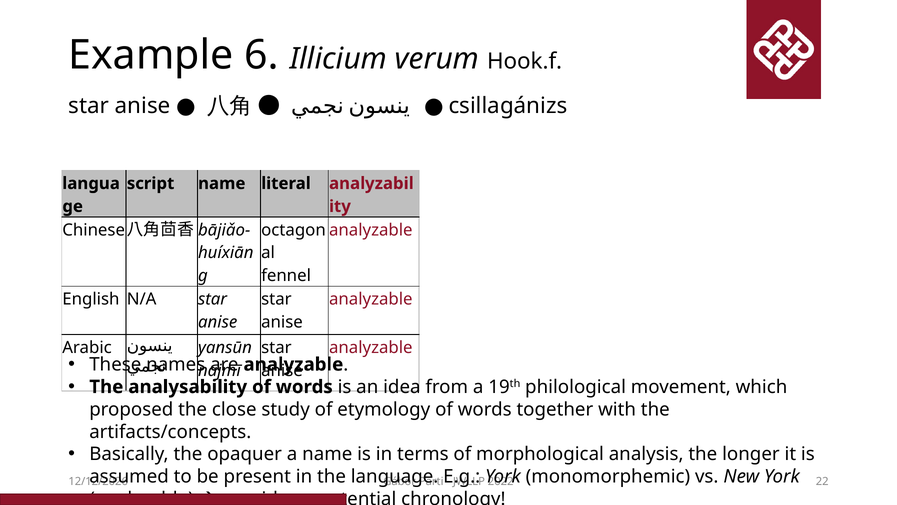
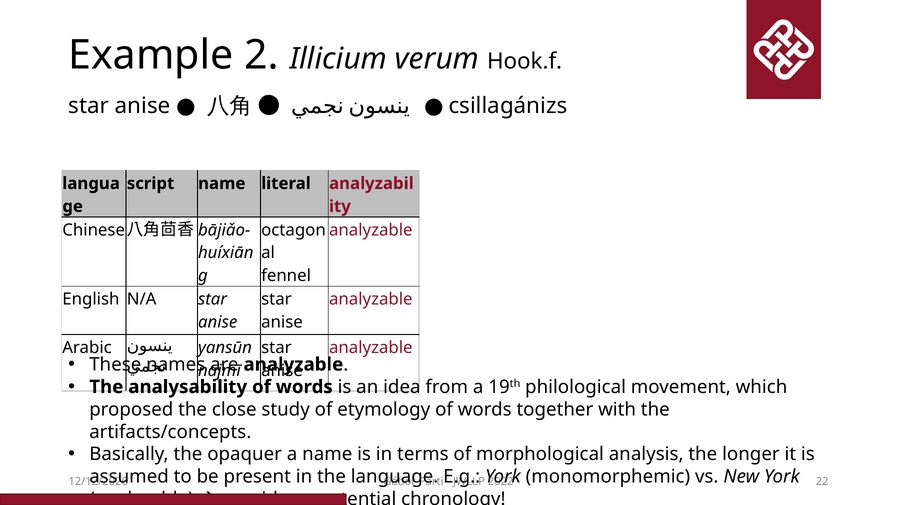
6: 6 -> 2 (261, 55)
